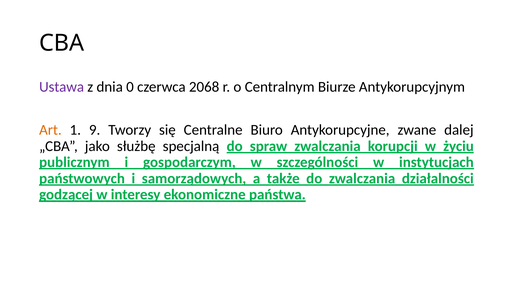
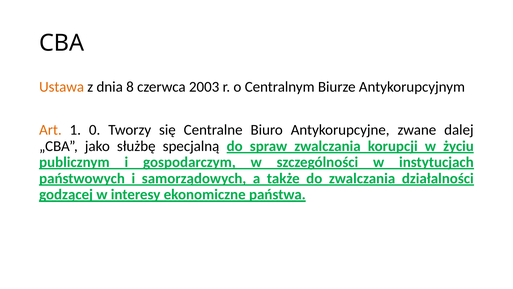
Ustawa colour: purple -> orange (62, 87)
0: 0 -> 8 (130, 87)
2068: 2068 -> 2003 (204, 87)
9: 9 -> 0 (95, 130)
